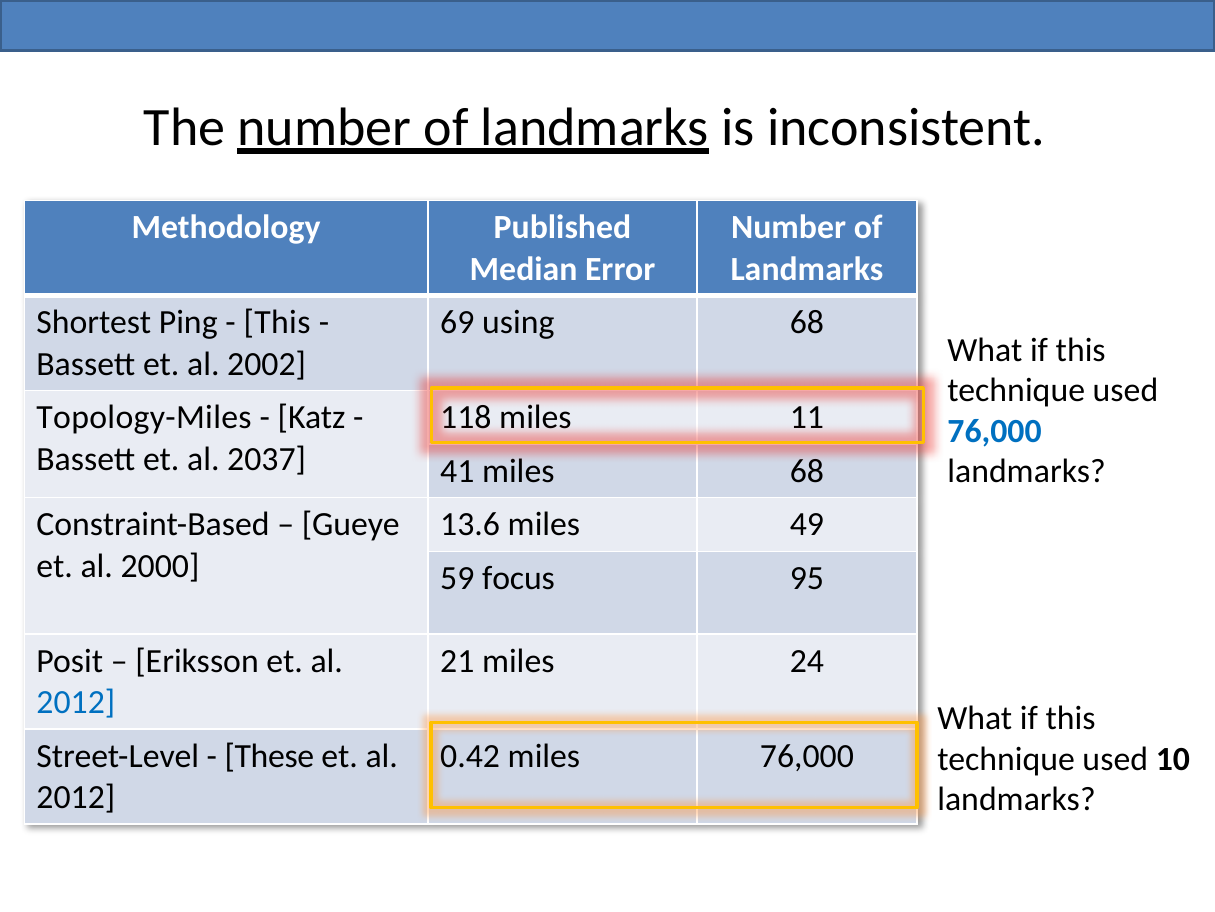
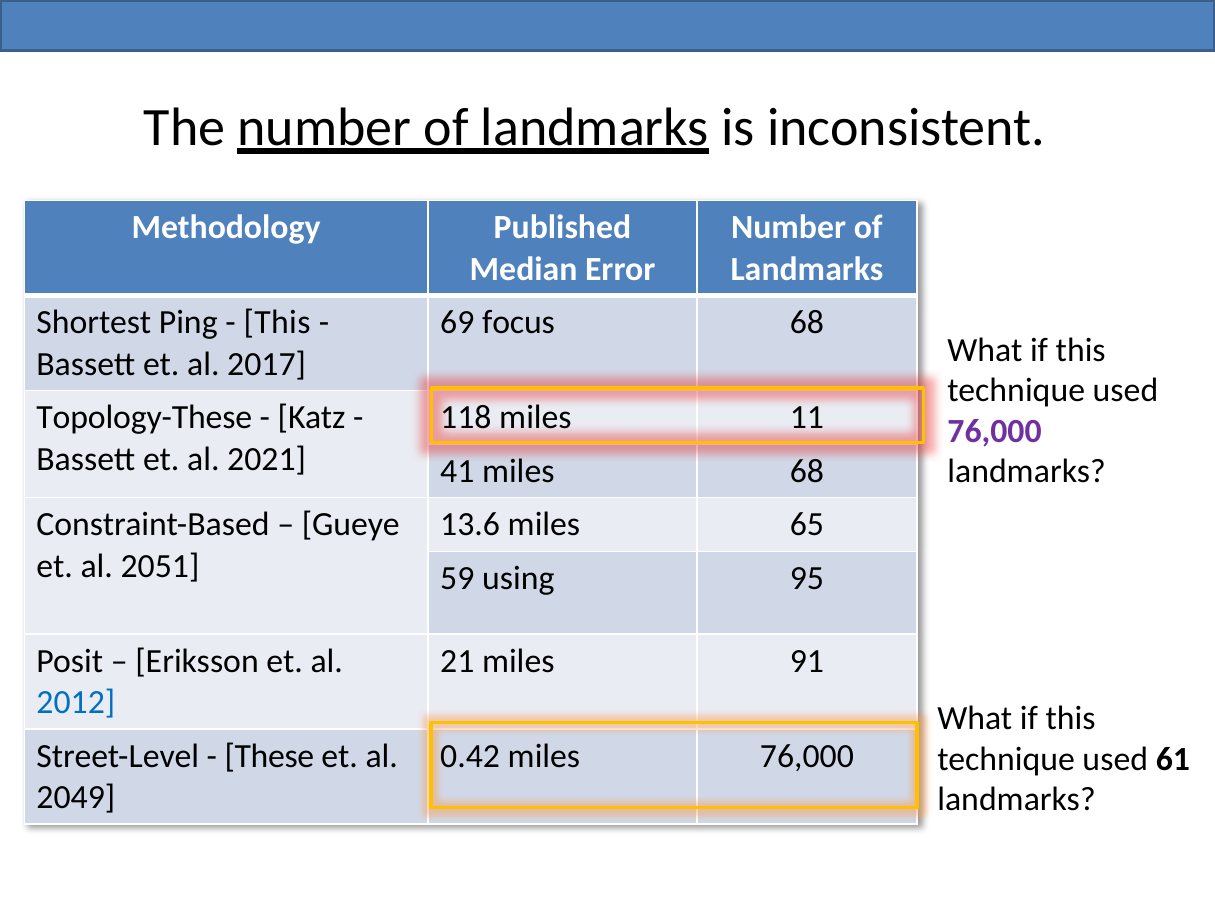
using: using -> focus (518, 322)
2002: 2002 -> 2017 (267, 364)
Topology-Miles: Topology-Miles -> Topology-These (144, 417)
76,000 colour: blue -> purple (995, 431)
2037: 2037 -> 2021 (267, 459)
49: 49 -> 65 (807, 524)
2000: 2000 -> 2051 (160, 566)
focus: focus -> using (518, 578)
24: 24 -> 91 (807, 661)
10: 10 -> 61 (1173, 759)
2012: 2012 -> 2049 (76, 797)
